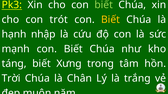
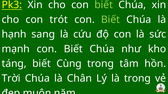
Biết colour: yellow -> light green (110, 20)
nhập: nhập -> sang (43, 34)
Xưng: Xưng -> Cùng (69, 64)
là trắng: trắng -> trong (137, 79)
